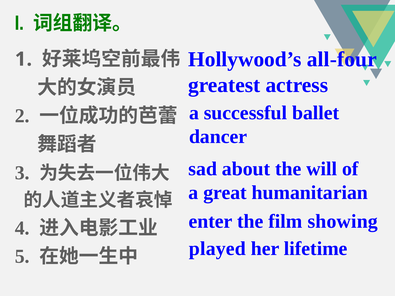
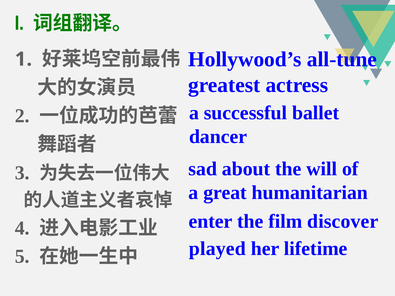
all-four: all-four -> all-tune (342, 59)
showing: showing -> discover (343, 222)
